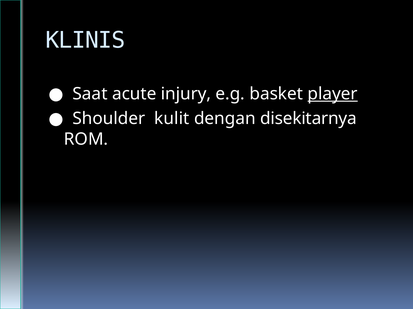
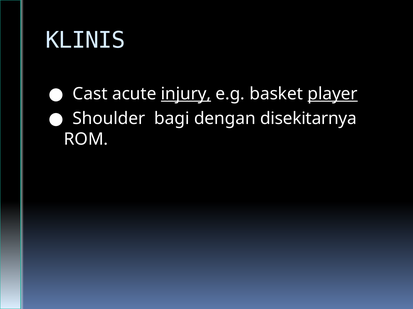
Saat: Saat -> Cast (90, 94)
injury underline: none -> present (186, 94)
kulit: kulit -> bagi (172, 119)
